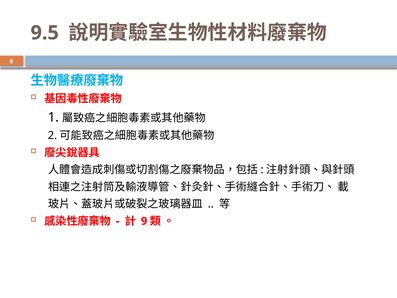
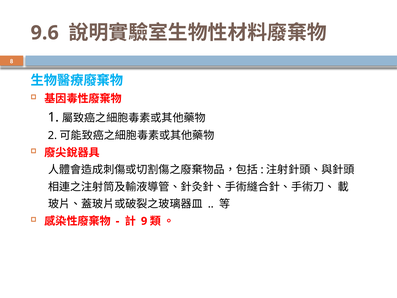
9.5: 9.5 -> 9.6 (45, 33)
